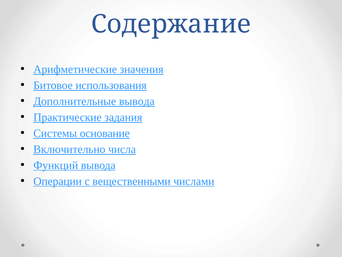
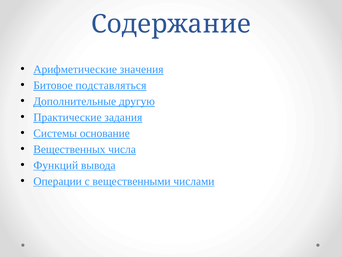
использования: использования -> подставляться (111, 85)
Дополнительные вывода: вывода -> другую (137, 101)
Включительно: Включительно -> Вещественных (69, 149)
